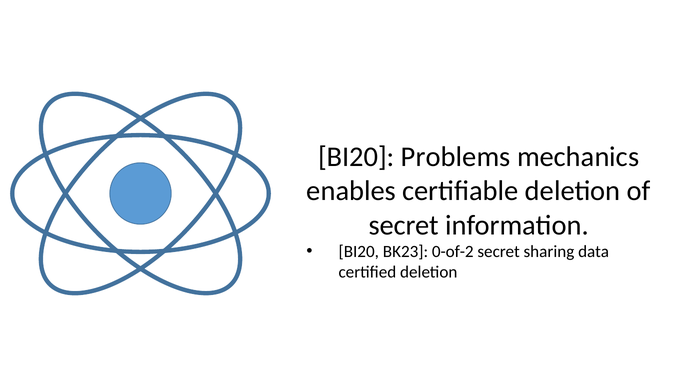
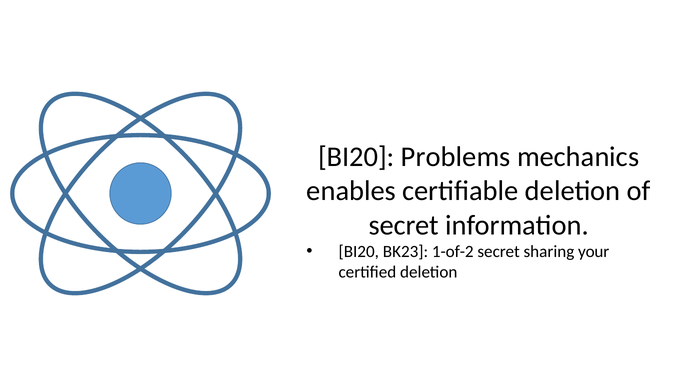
0-of-2: 0-of-2 -> 1-of-2 (453, 252)
data: data -> your (594, 252)
